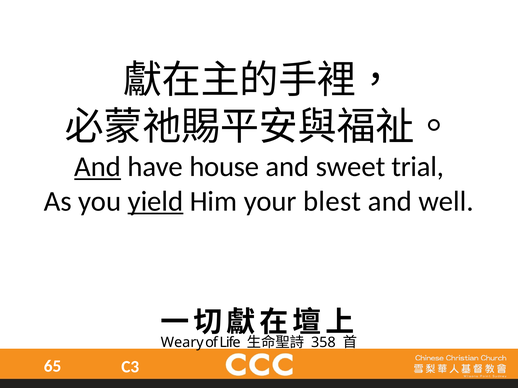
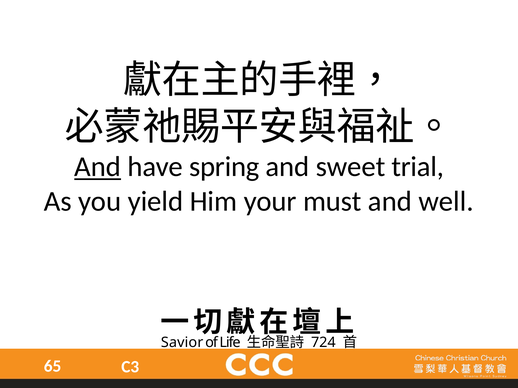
house: house -> spring (224, 167)
yield underline: present -> none (155, 201)
blest: blest -> must (332, 201)
Weary: Weary -> Savior (182, 343)
358: 358 -> 724 (323, 343)
